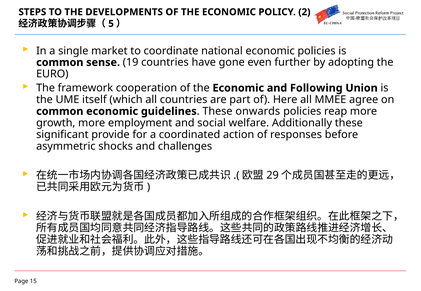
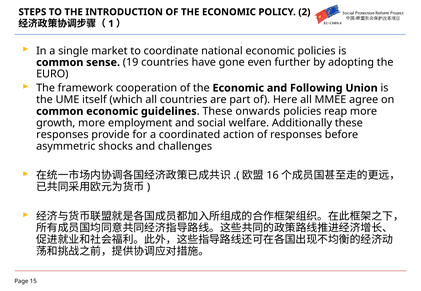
DEVELOPMENTS: DEVELOPMENTS -> INTRODUCTION (124, 12)
5: 5 -> 1 (111, 24)
significant: significant -> responses (62, 135)
29: 29 -> 16 (273, 176)
